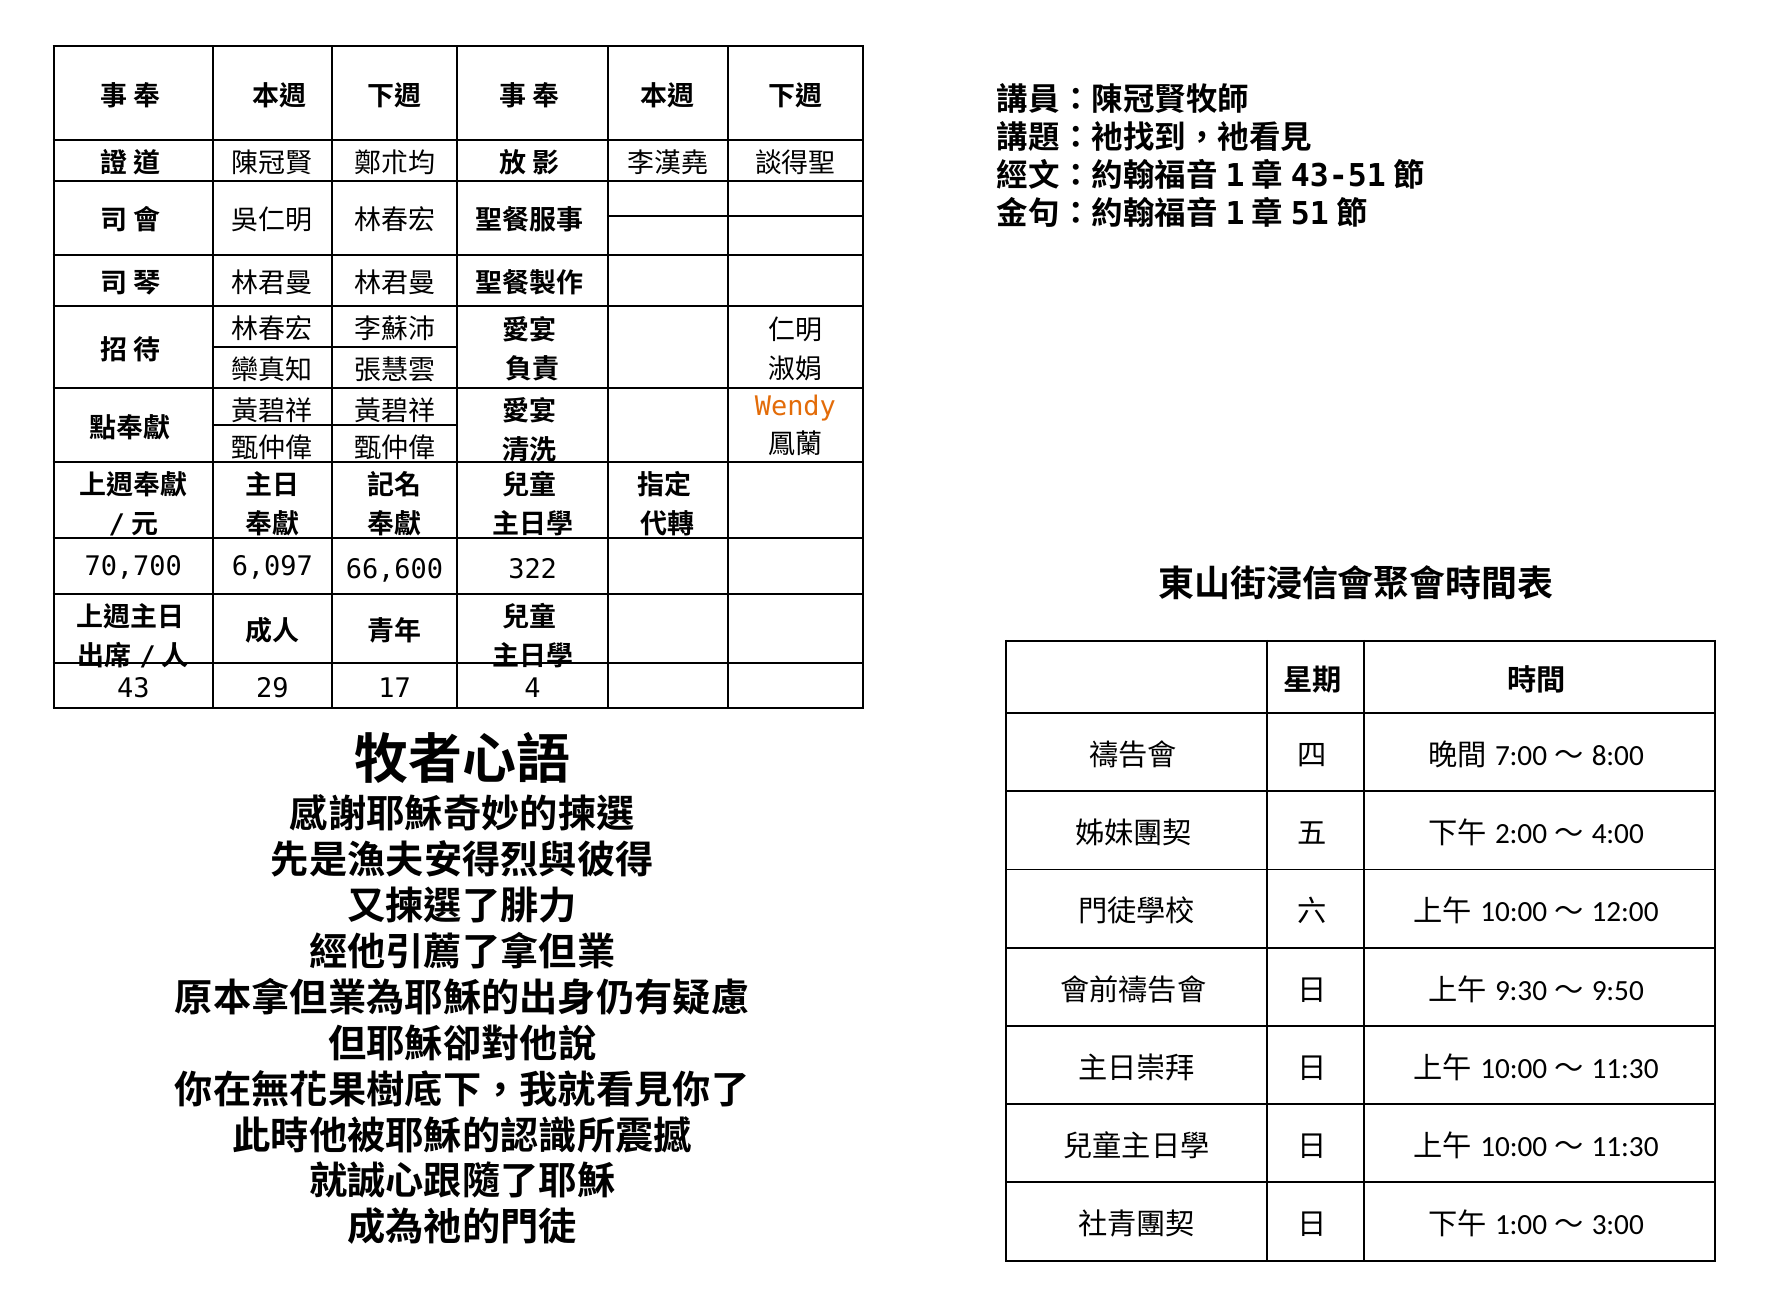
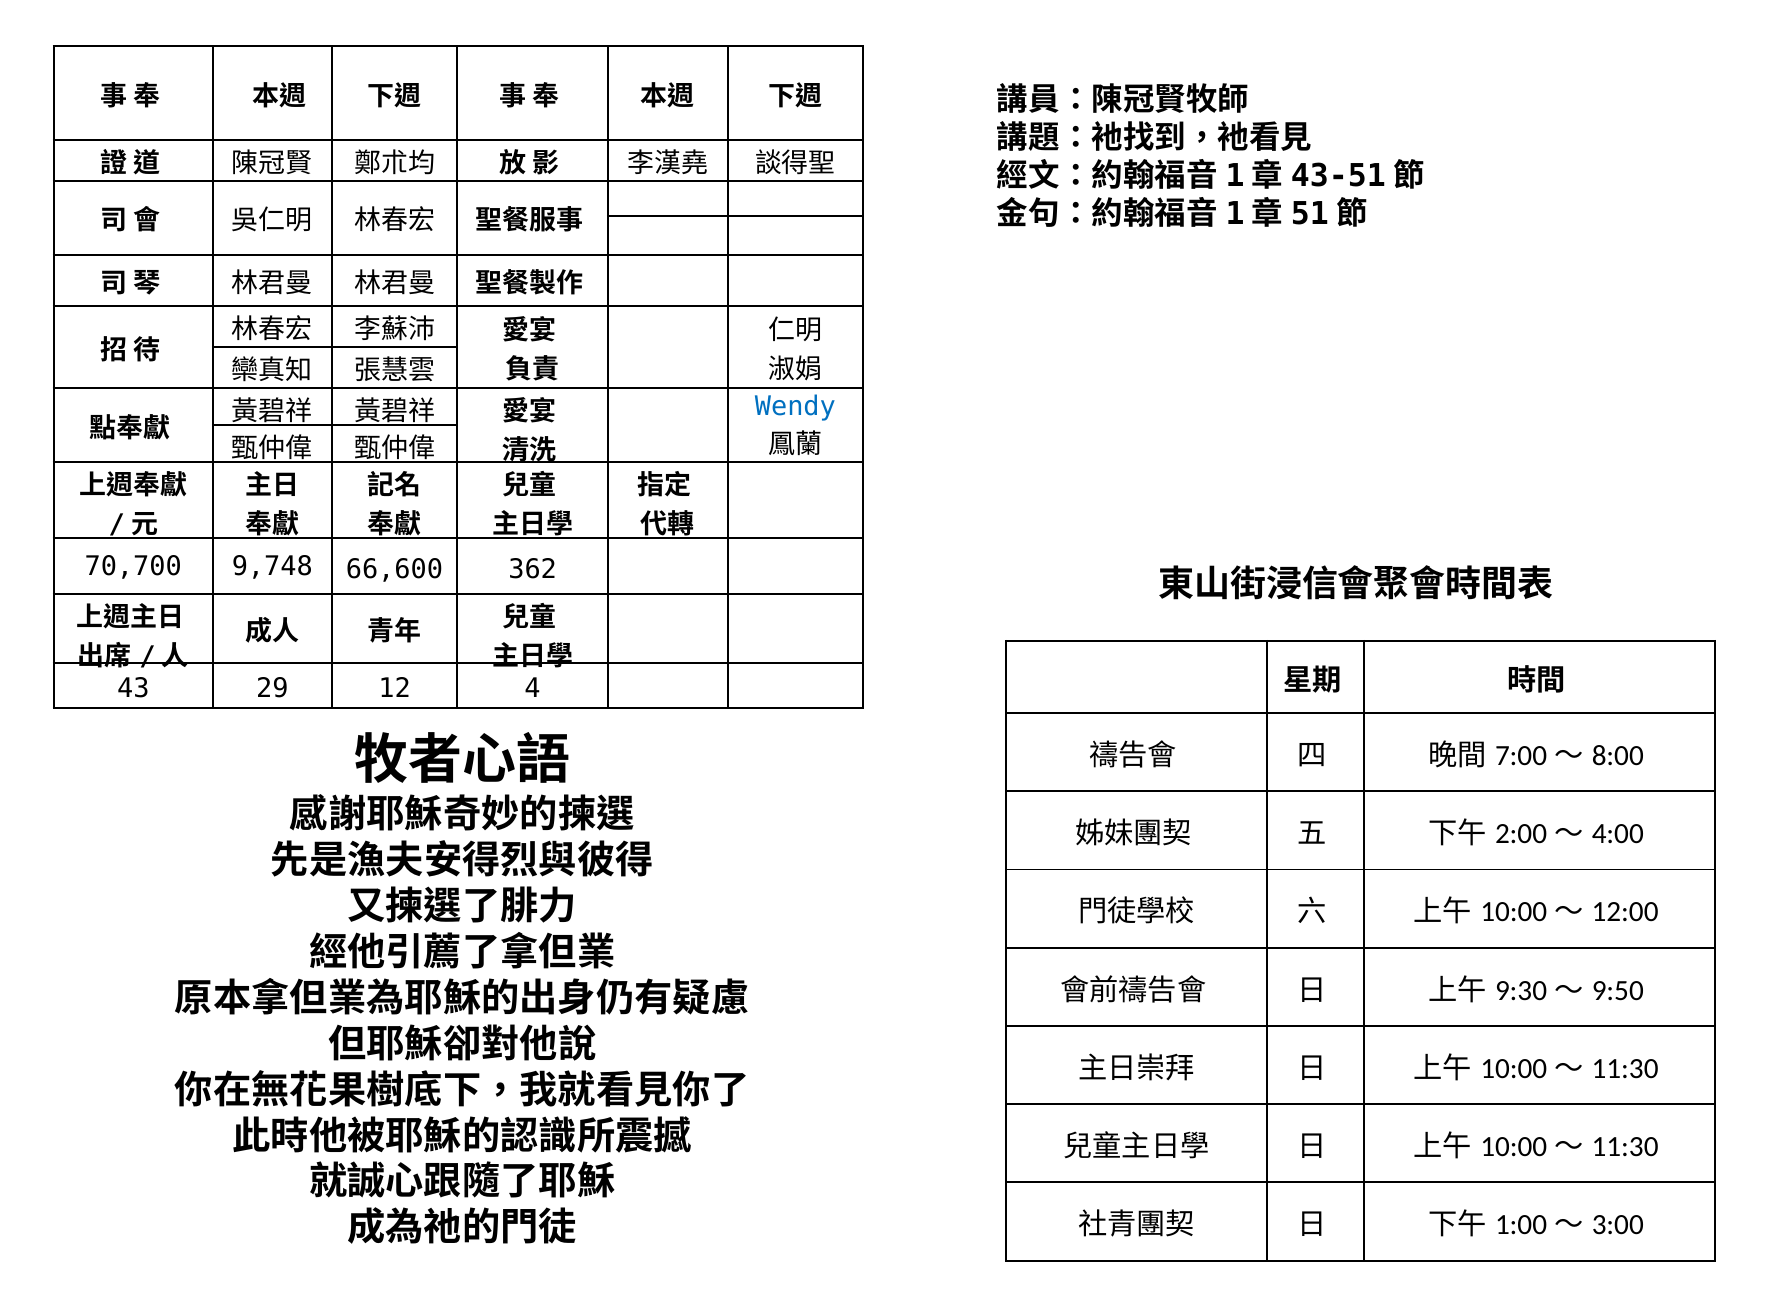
Wendy colour: orange -> blue (795, 406)
6,097: 6,097 -> 9,748 (272, 567)
322: 322 -> 362 (533, 569)
17: 17 -> 12 (395, 689)
